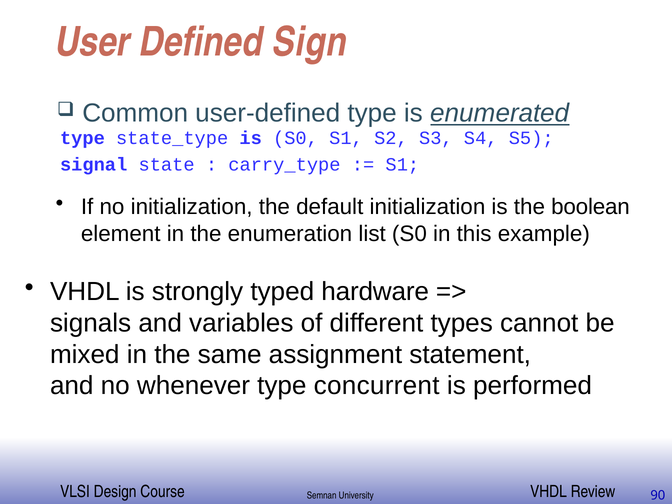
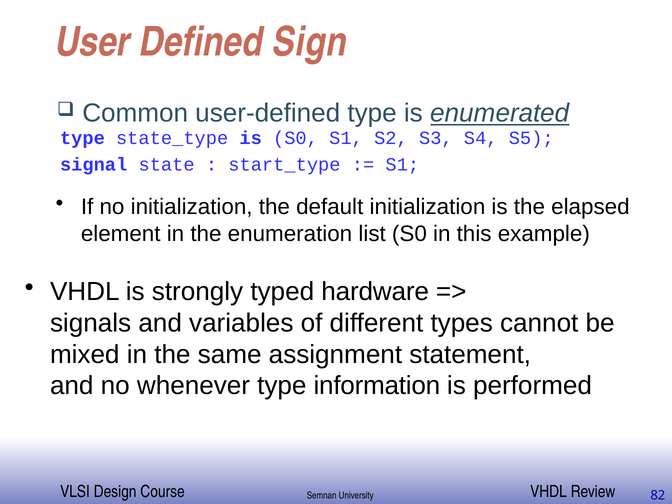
carry_type: carry_type -> start_type (284, 164)
boolean: boolean -> elapsed (590, 207)
concurrent: concurrent -> information (377, 386)
90: 90 -> 82 (658, 495)
